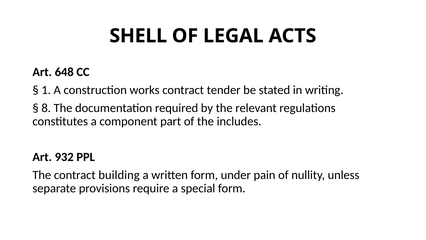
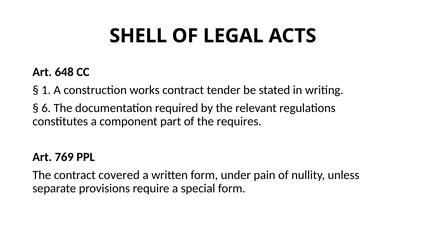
8: 8 -> 6 (46, 108)
includes: includes -> requires (239, 121)
932: 932 -> 769 (64, 157)
building: building -> covered (119, 175)
